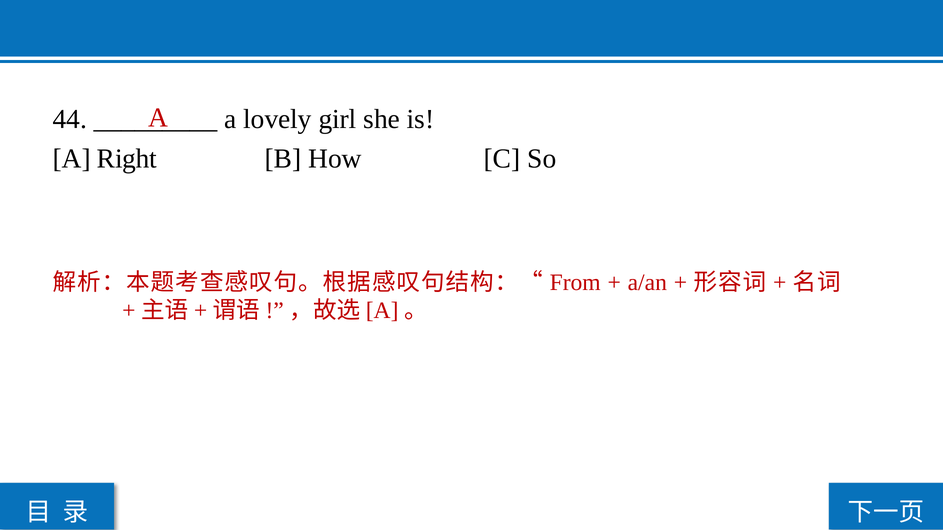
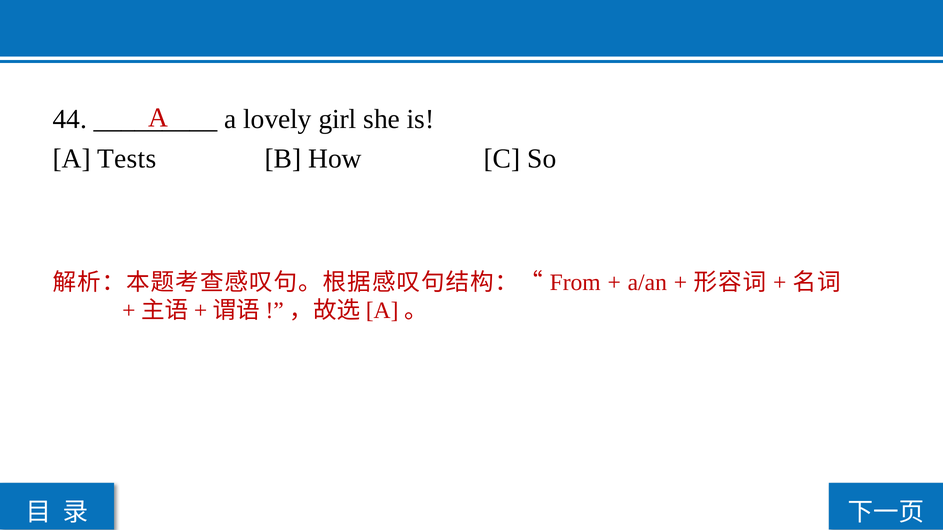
Right: Right -> Tests (127, 159)
